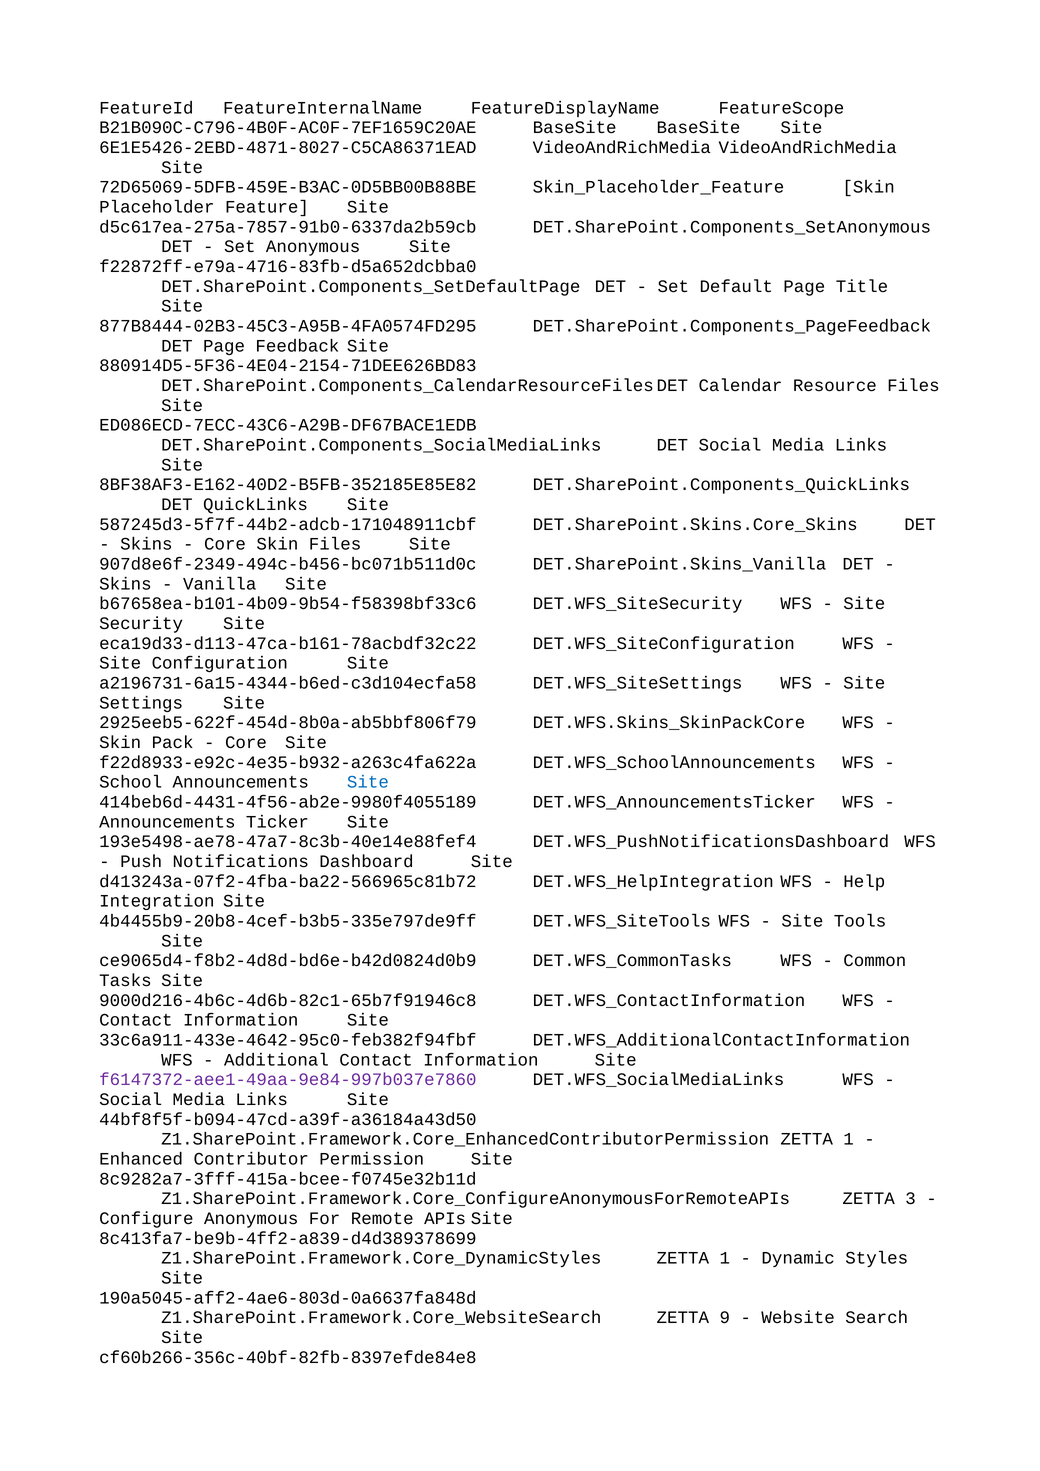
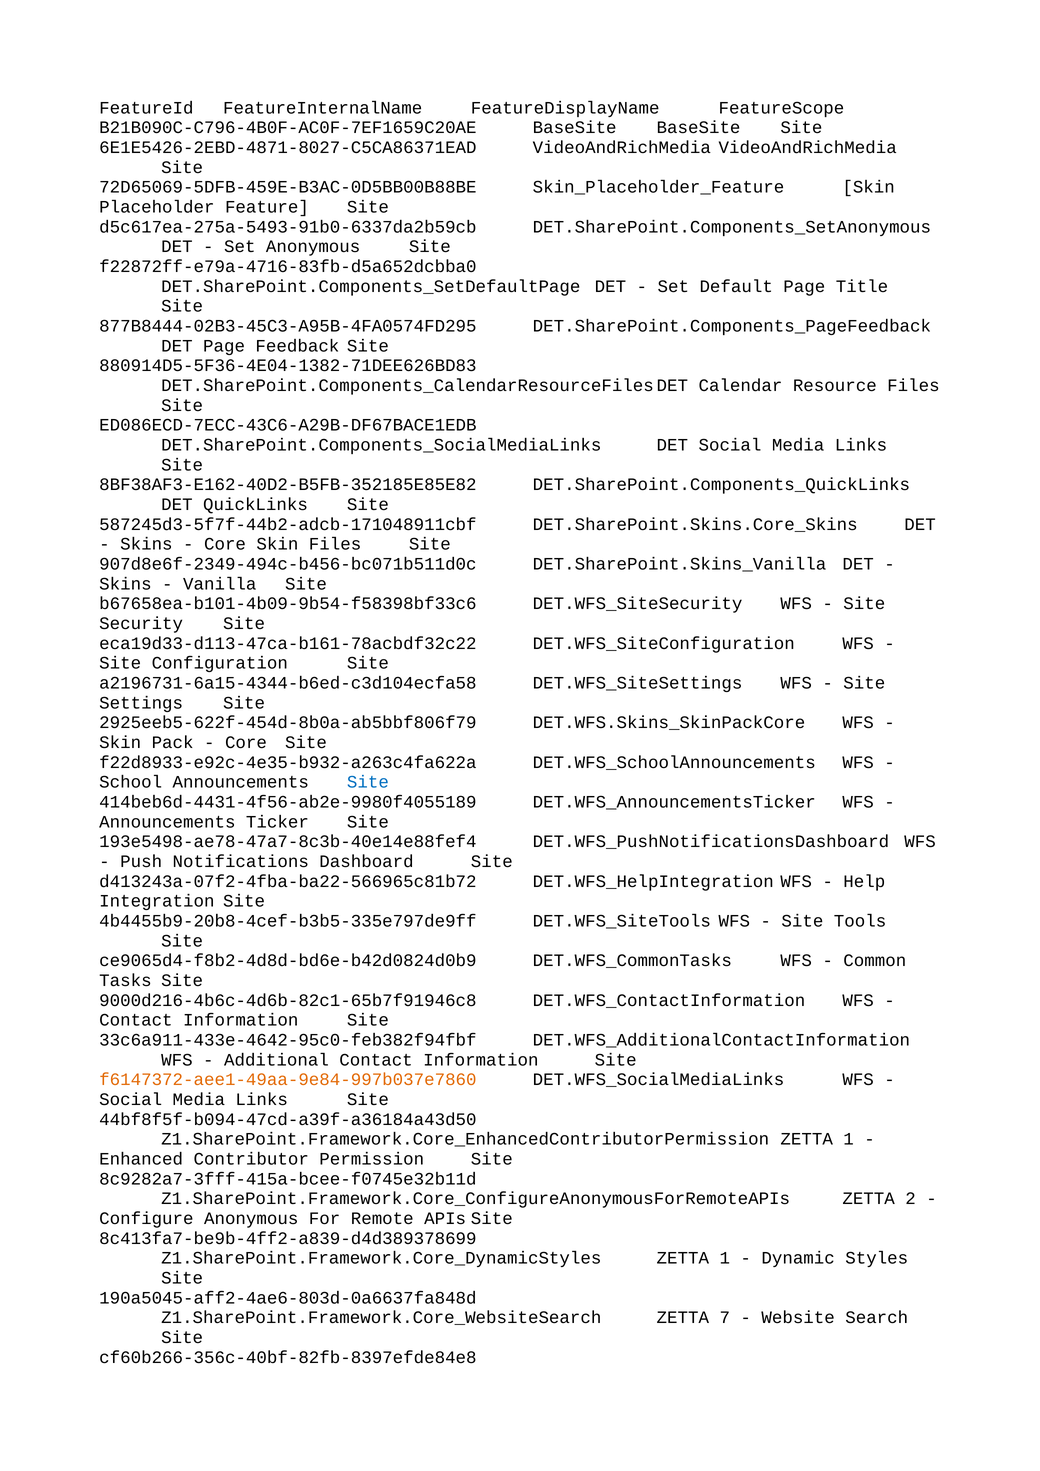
d5c617ea-275a-7857-91b0-6337da2b59cb: d5c617ea-275a-7857-91b0-6337da2b59cb -> d5c617ea-275a-5493-91b0-6337da2b59cb (288, 227)
880914D5-5F36-4E04-2154-71DEE626BD83: 880914D5-5F36-4E04-2154-71DEE626BD83 -> 880914D5-5F36-4E04-1382-71DEE626BD83 (288, 366)
f6147372-aee1-49aa-9e84-997b037e7860 colour: purple -> orange (288, 1079)
3: 3 -> 2 (911, 1198)
9: 9 -> 7 (725, 1317)
